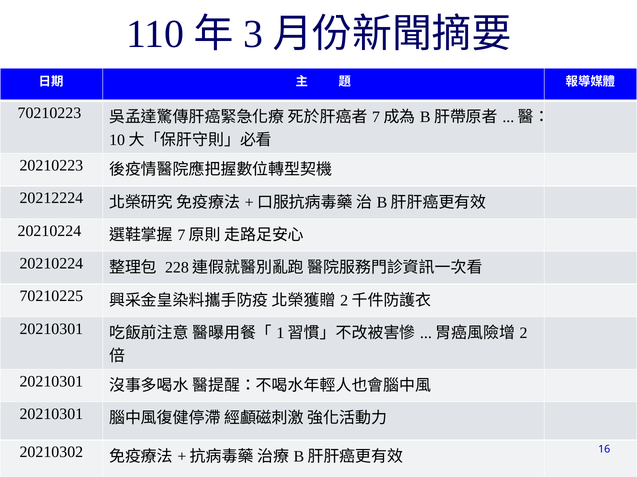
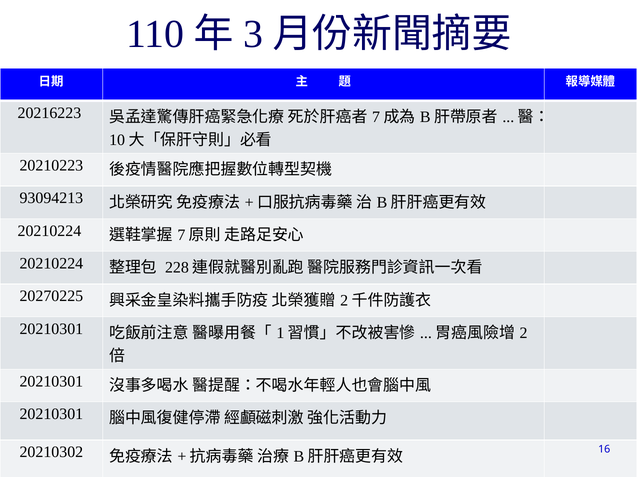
70210223: 70210223 -> 20216223 (49, 113)
20212224: 20212224 -> 93094213 (51, 198)
70210225: 70210225 -> 20270225 (51, 297)
